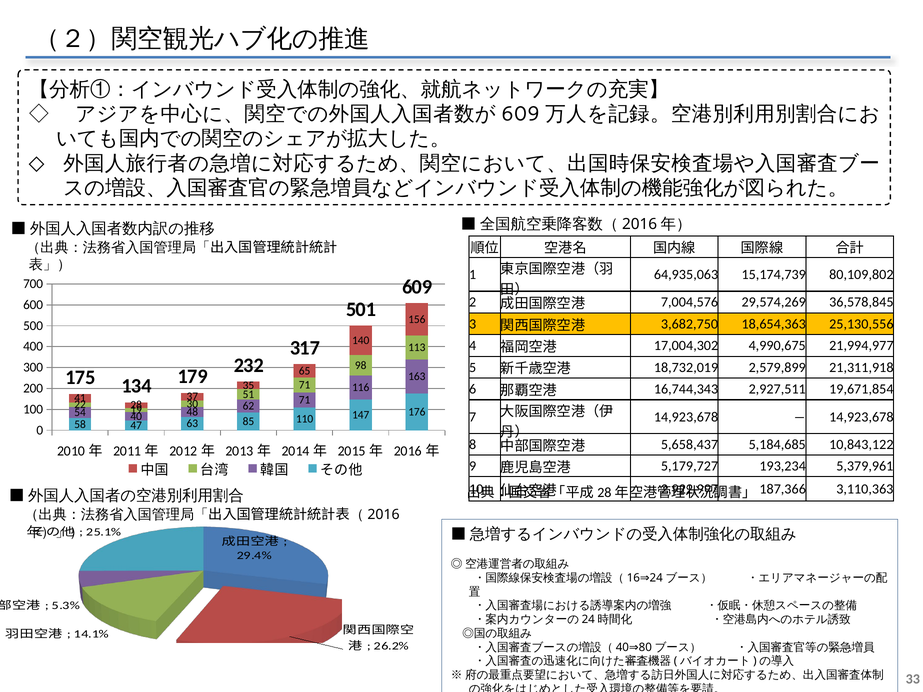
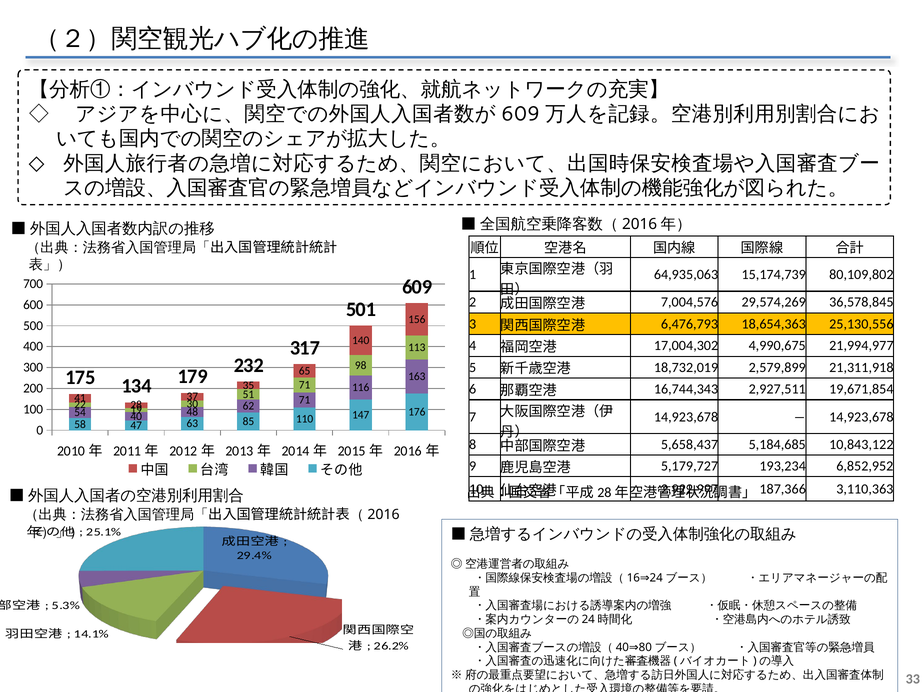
3,682,750: 3,682,750 -> 6,476,793 (690, 324)
5,379,961: 5,379,961 -> 6,852,952 (865, 466)
